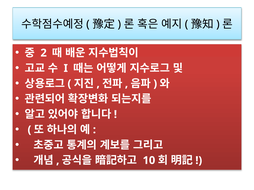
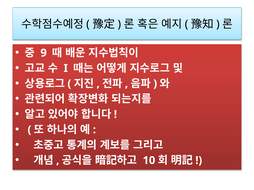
2: 2 -> 9 (44, 53)
